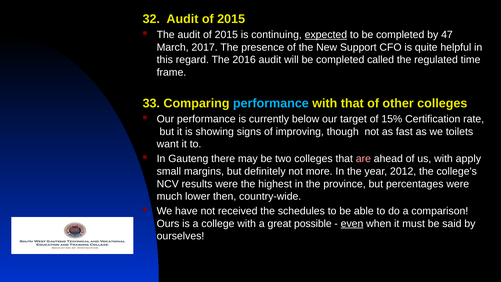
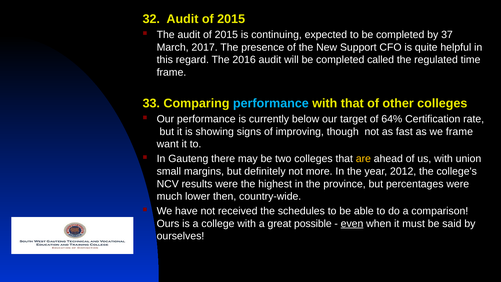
expected underline: present -> none (326, 35)
47: 47 -> 37 (447, 35)
15%: 15% -> 64% (392, 119)
we toilets: toilets -> frame (459, 132)
are colour: pink -> yellow (363, 159)
apply: apply -> union (468, 159)
